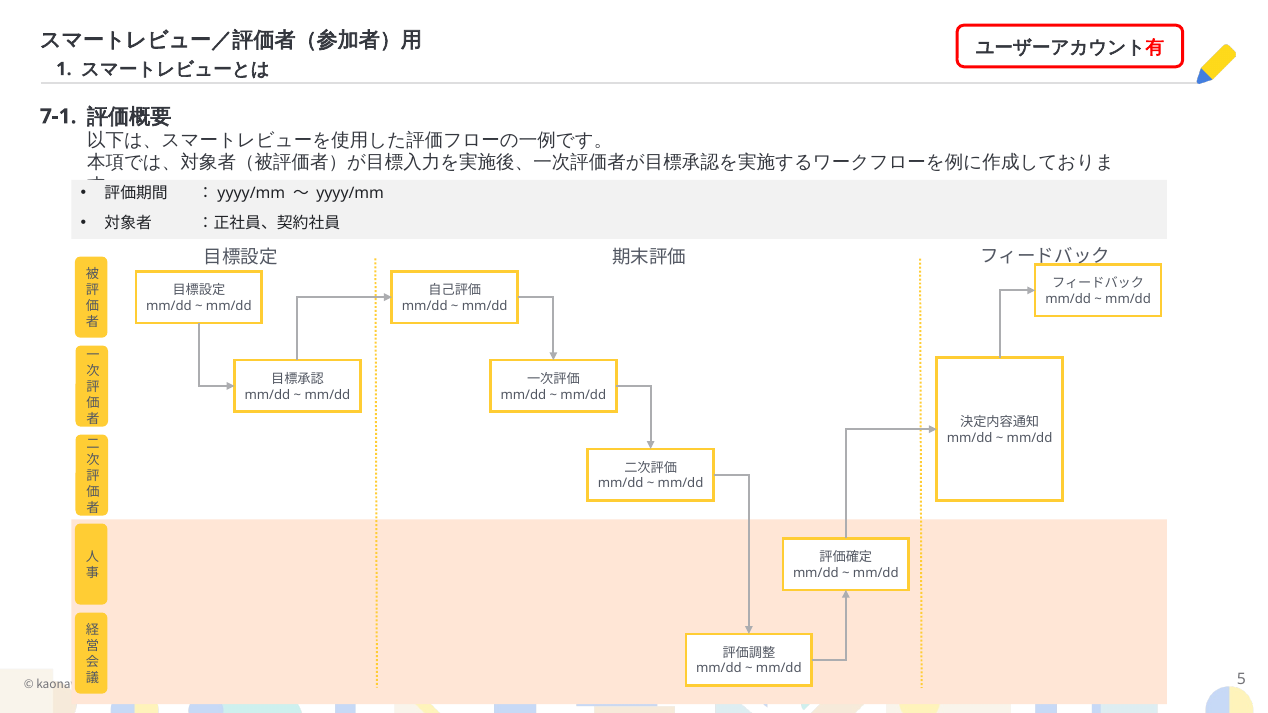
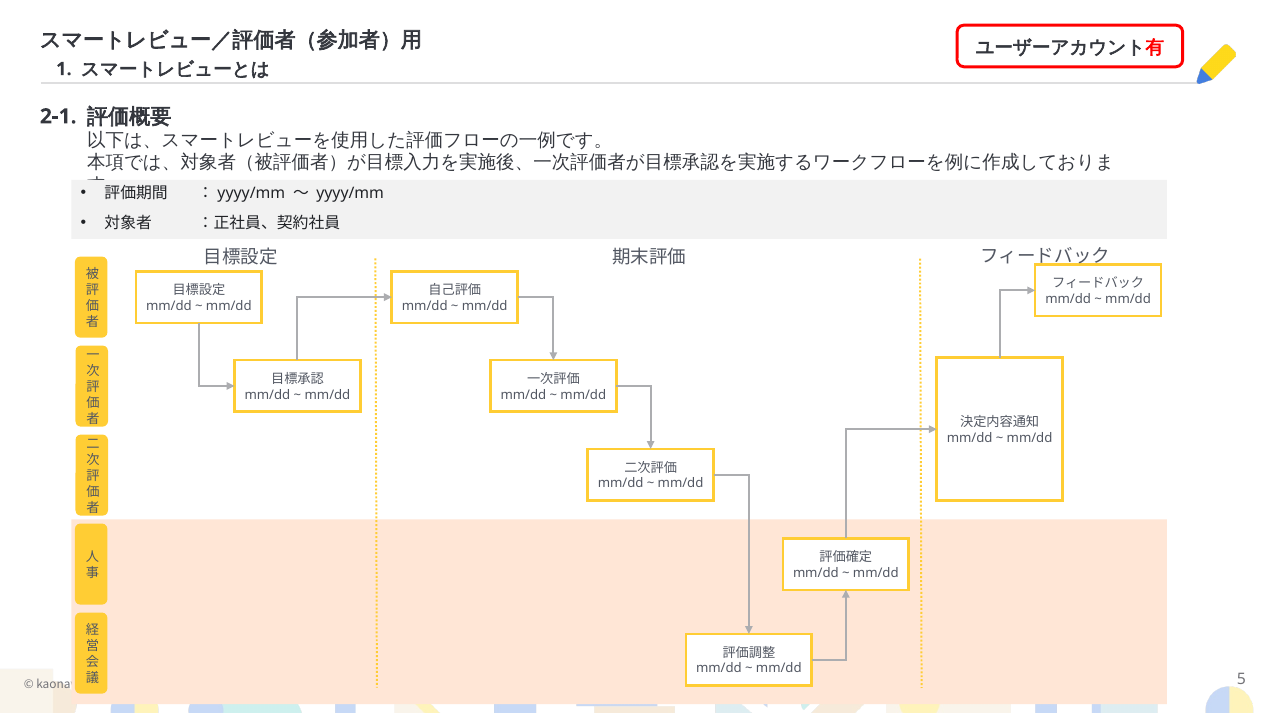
7-1: 7-1 -> 2-1 (58, 116)
